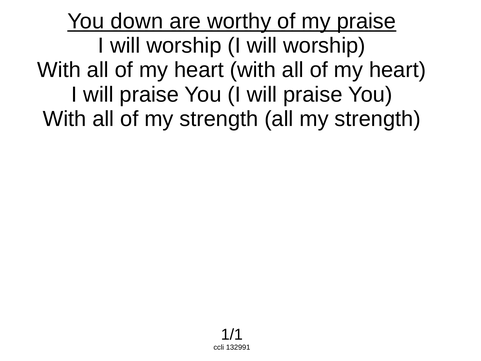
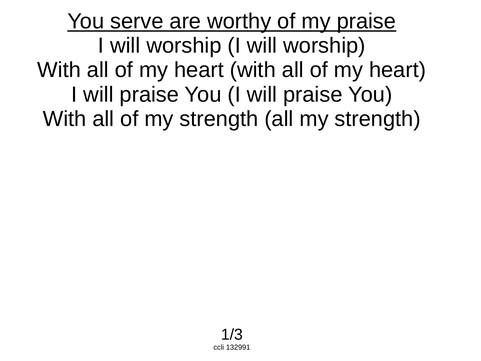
down: down -> serve (137, 21)
1/1: 1/1 -> 1/3 (232, 334)
